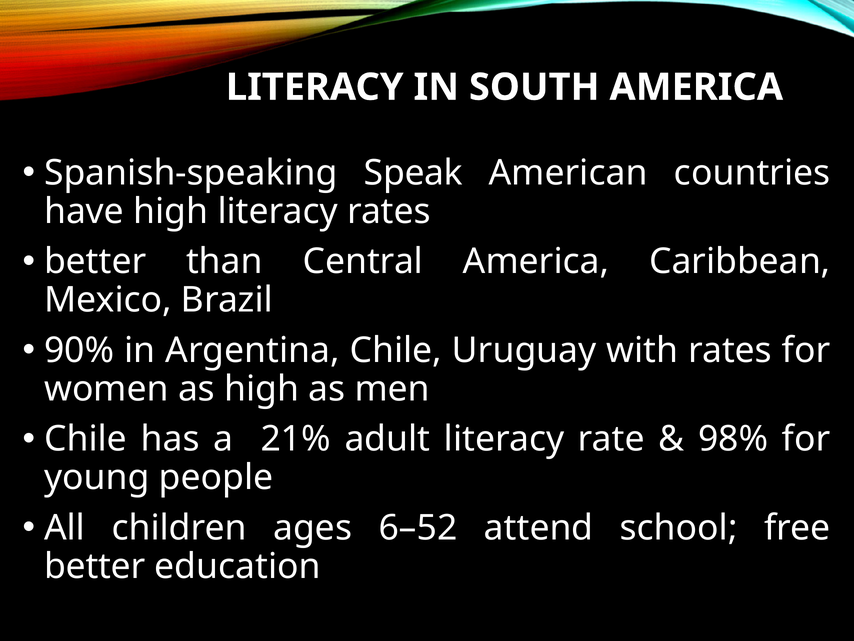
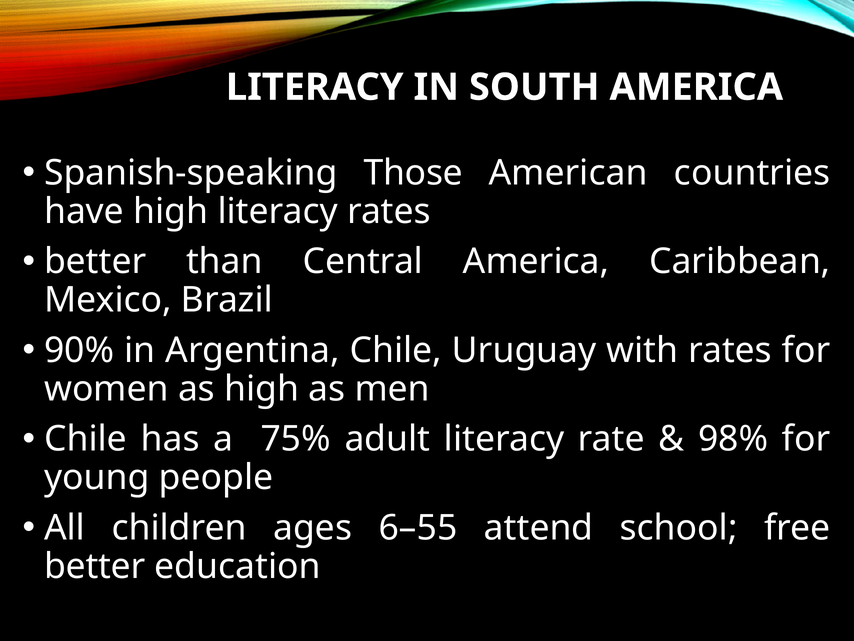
Speak: Speak -> Those (413, 173)
21%: 21% -> 75% (296, 439)
6–52: 6–52 -> 6–55 (418, 528)
